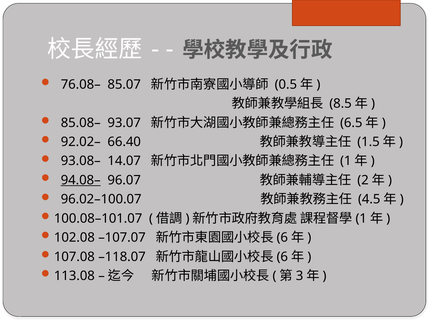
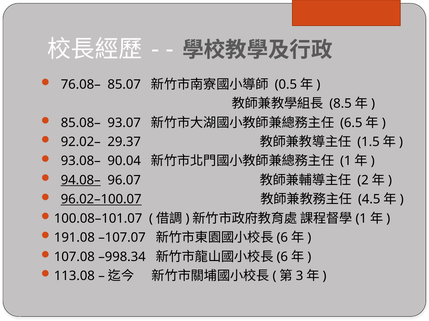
66.40: 66.40 -> 29.37 (124, 142)
14.07: 14.07 -> 90.04 (124, 161)
96.02–100.07 underline: none -> present (101, 200)
102.08: 102.08 -> 191.08 (74, 238)
–118.07: –118.07 -> –998.34 (122, 257)
